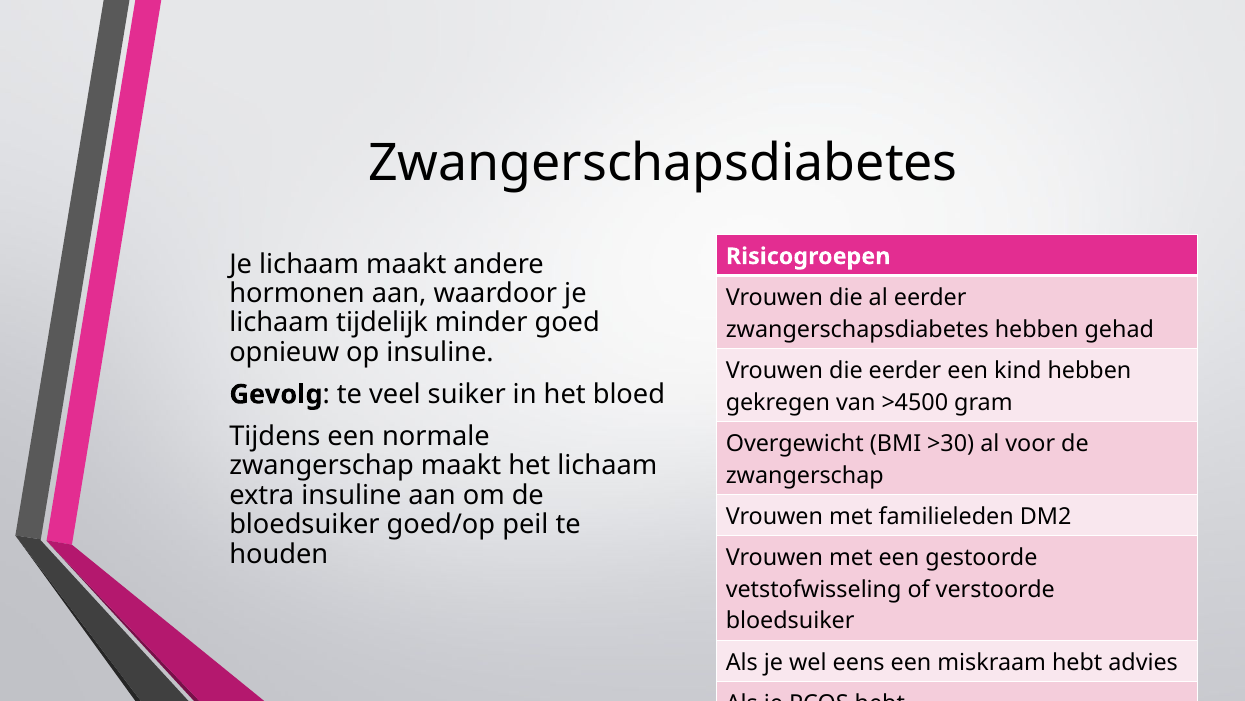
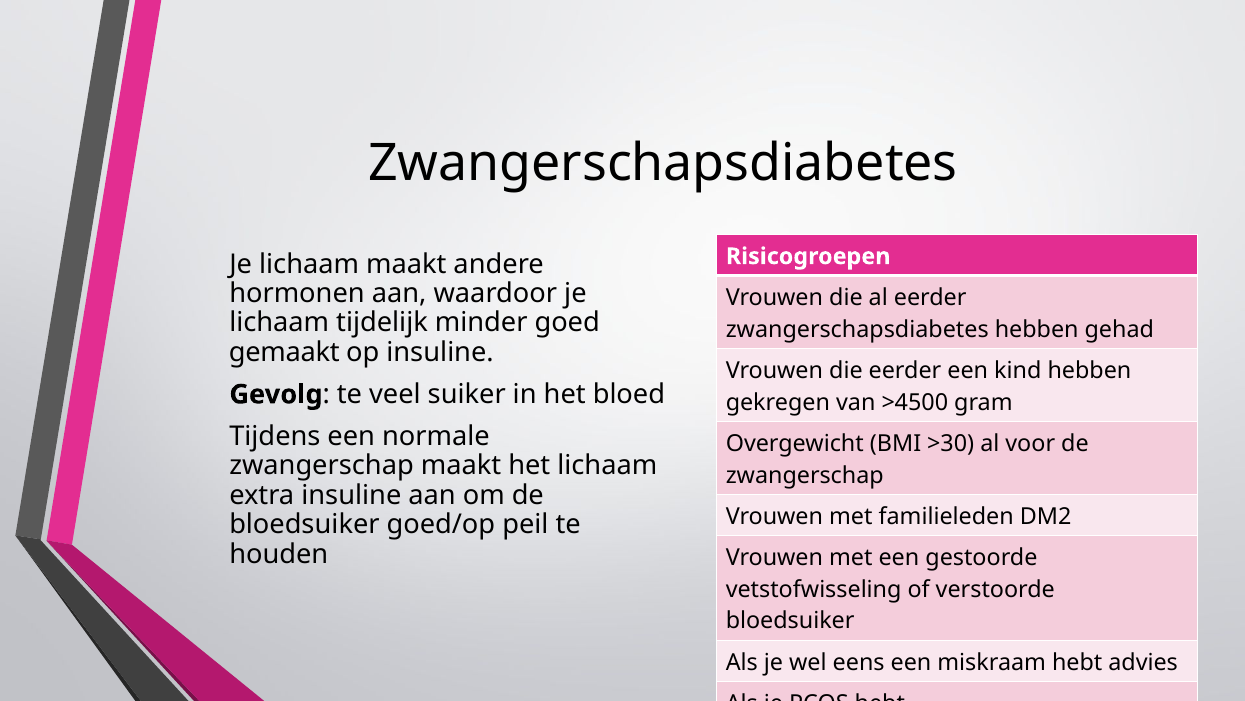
opnieuw: opnieuw -> gemaakt (284, 352)
